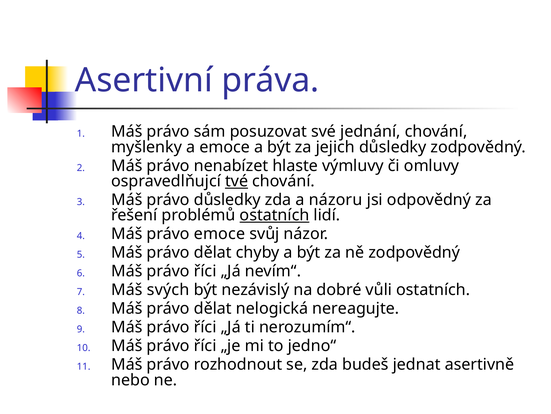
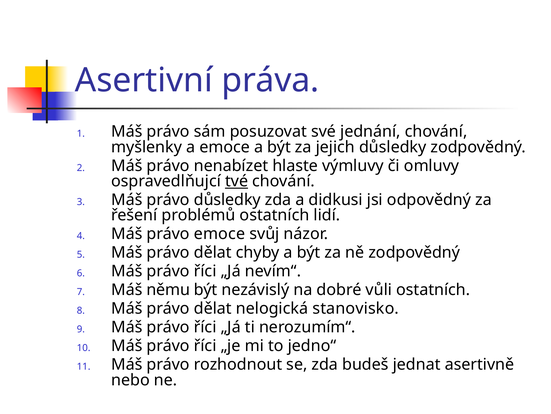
názoru: názoru -> didkusi (336, 199)
ostatních underline: present -> none (275, 215)
svých: svých -> němu (168, 289)
nereagujte: nereagujte -> stanovisko (356, 308)
